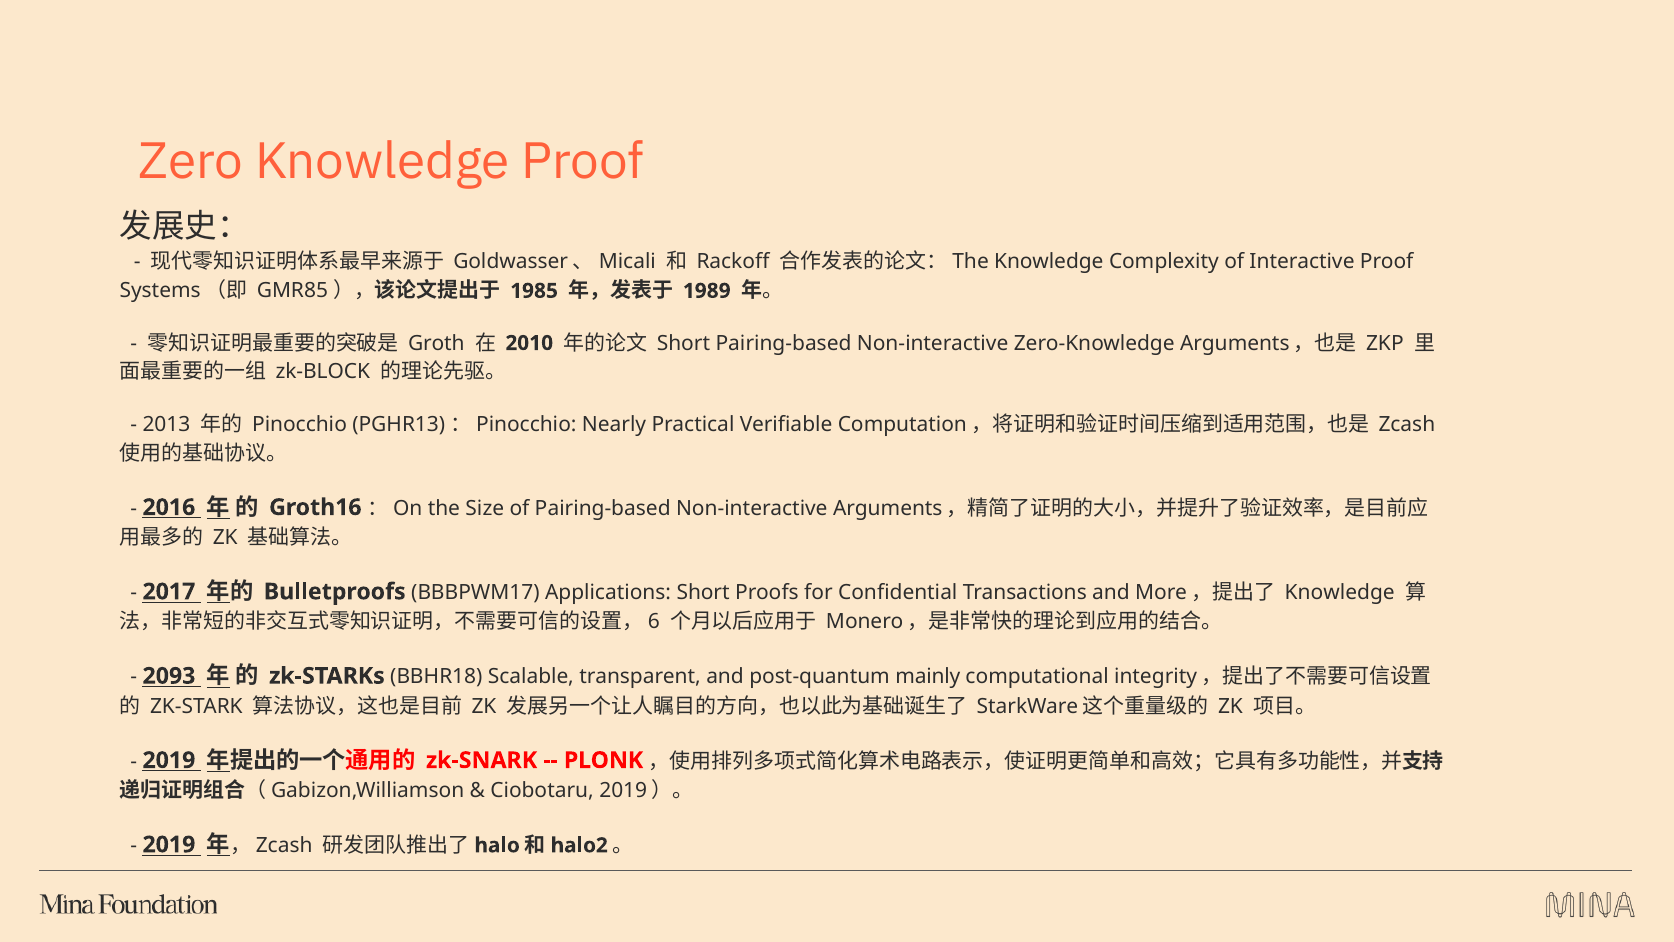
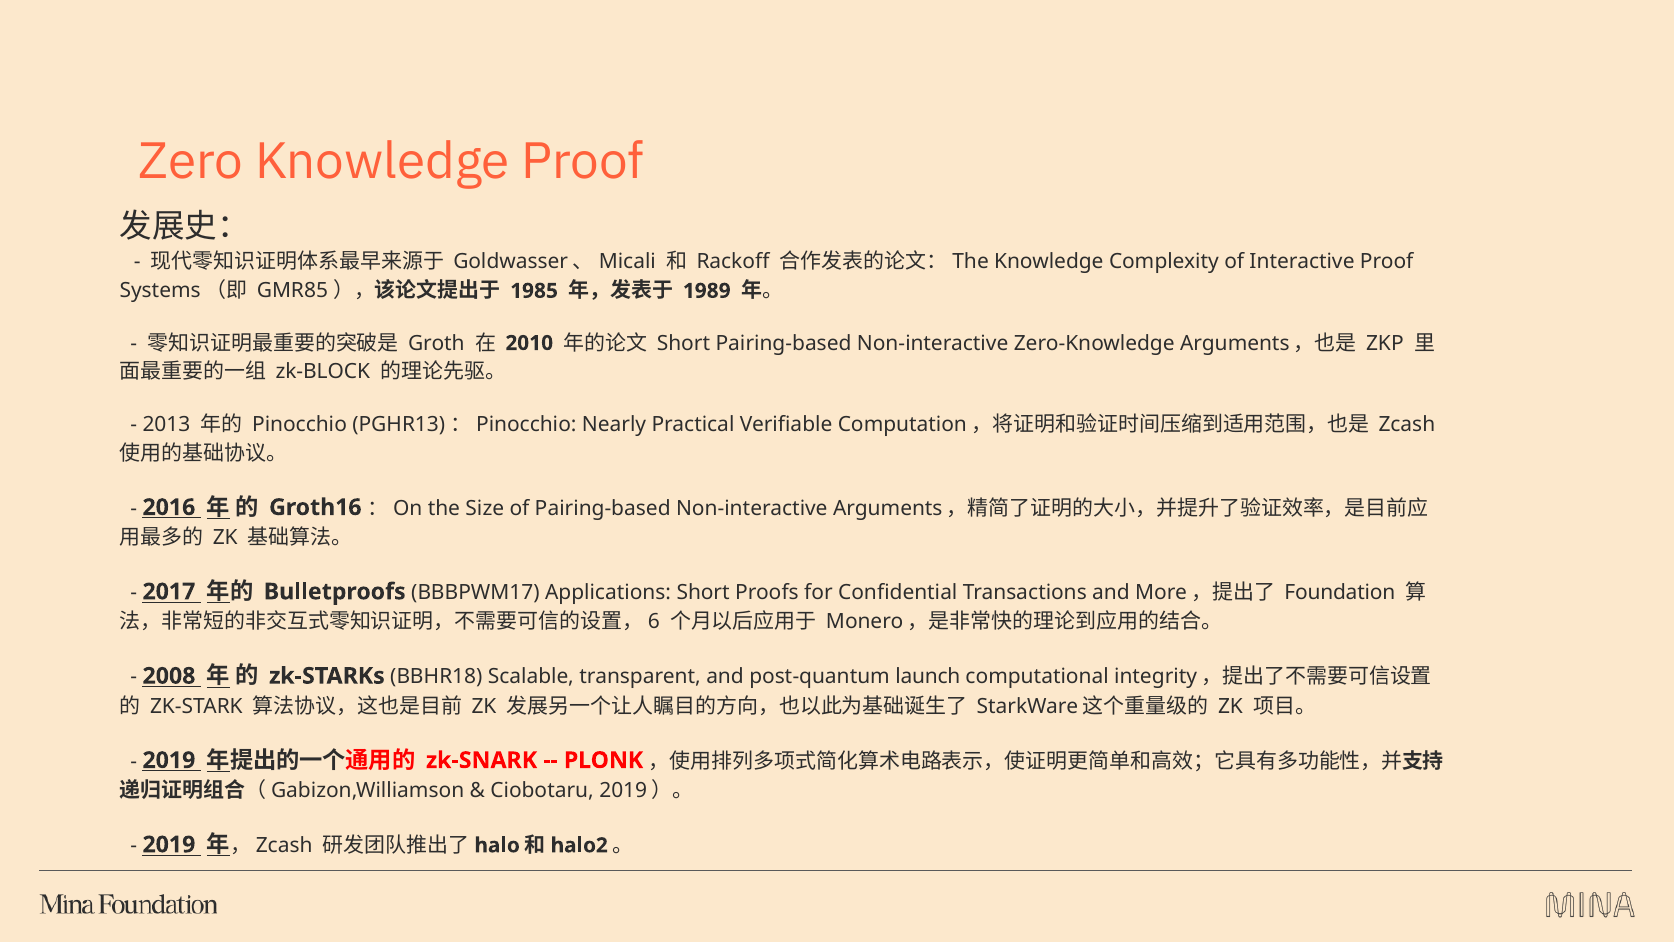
Knowledge: Knowledge -> Foundation (1340, 592)
2093: 2093 -> 2008 (169, 676)
mainly: mainly -> launch (928, 677)
